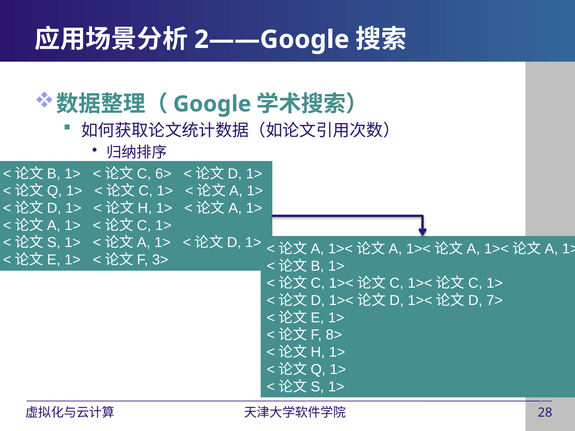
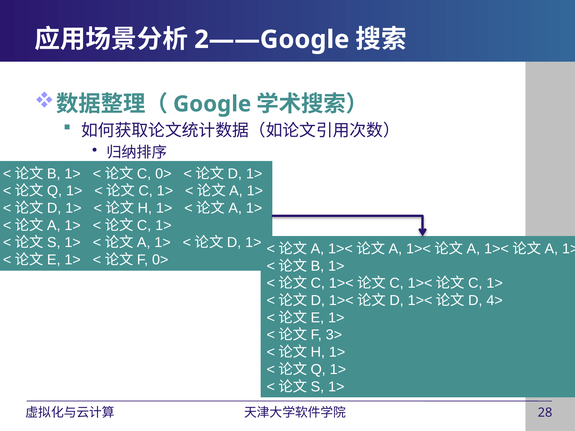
6>: 6> -> 0> (163, 174)
3>: 3> -> 0> (160, 260)
7>: 7> -> 4> (495, 301)
8>: 8> -> 3> (334, 335)
